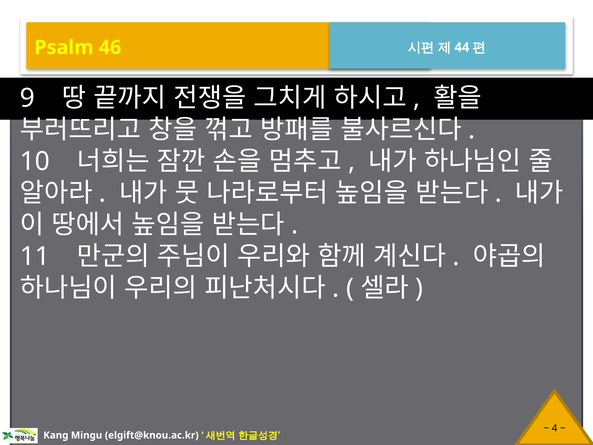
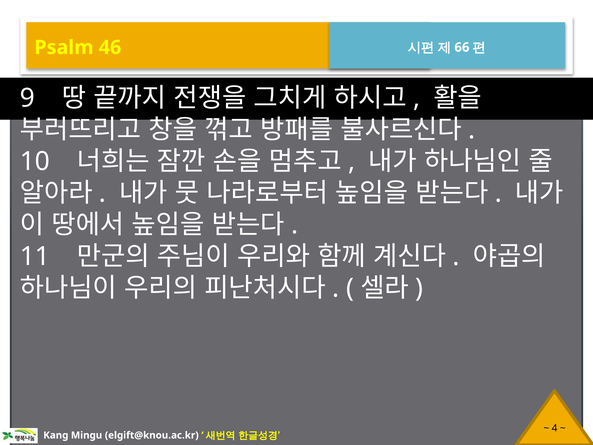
44: 44 -> 66 (462, 47)
